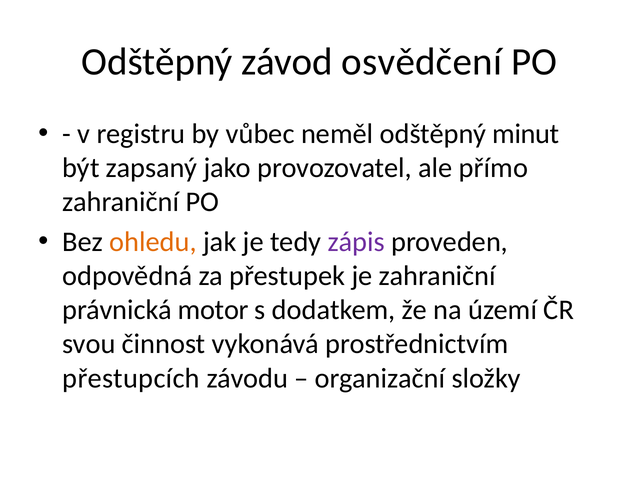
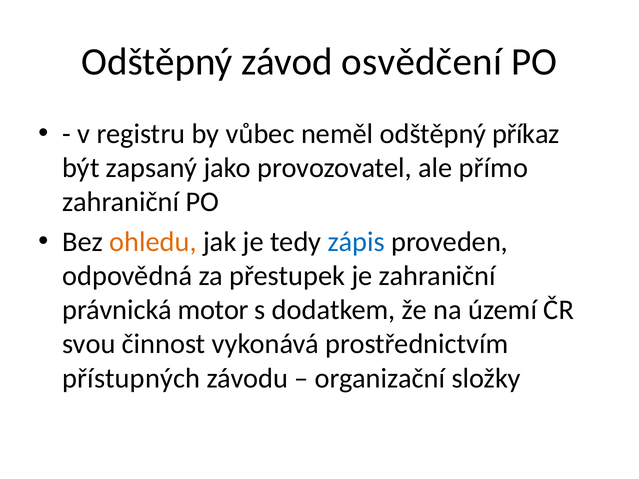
minut: minut -> příkaz (526, 134)
zápis colour: purple -> blue (356, 242)
přestupcích: přestupcích -> přístupných (131, 378)
